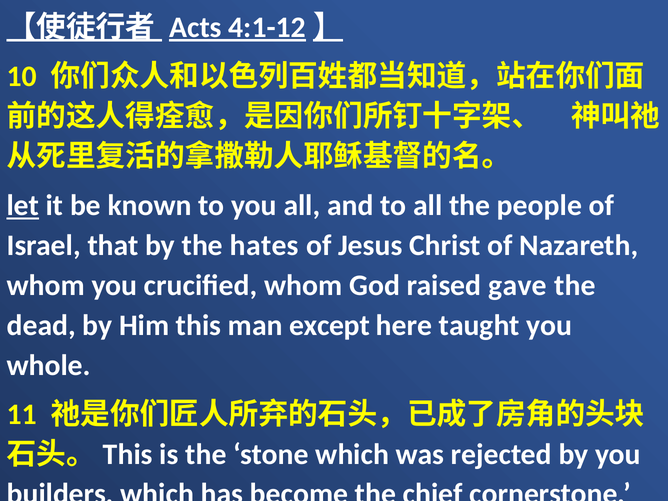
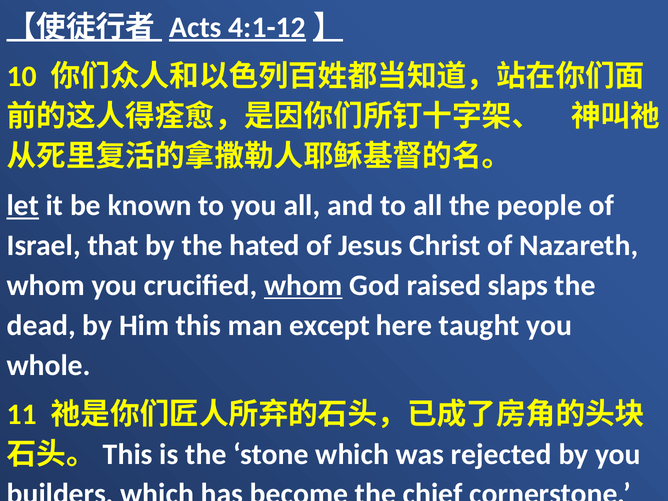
hates: hates -> hated (265, 246)
whom underline: none -> present (303, 285)
gave: gave -> slaps (518, 285)
